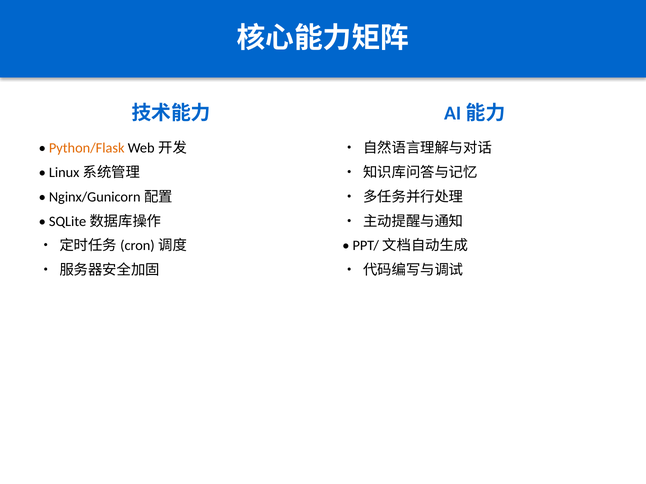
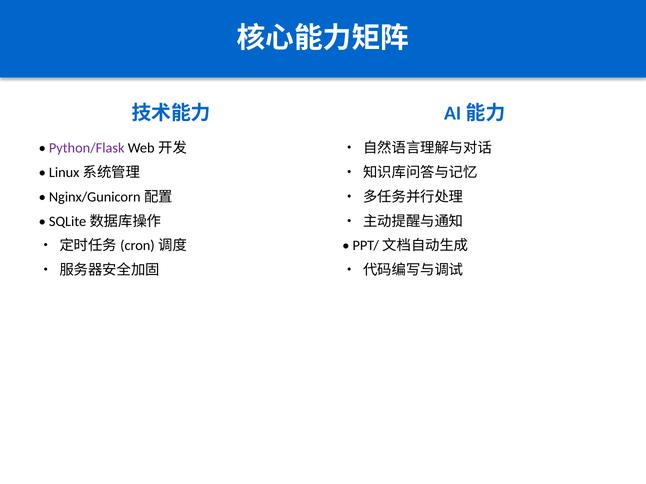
Python/Flask colour: orange -> purple (87, 148)
